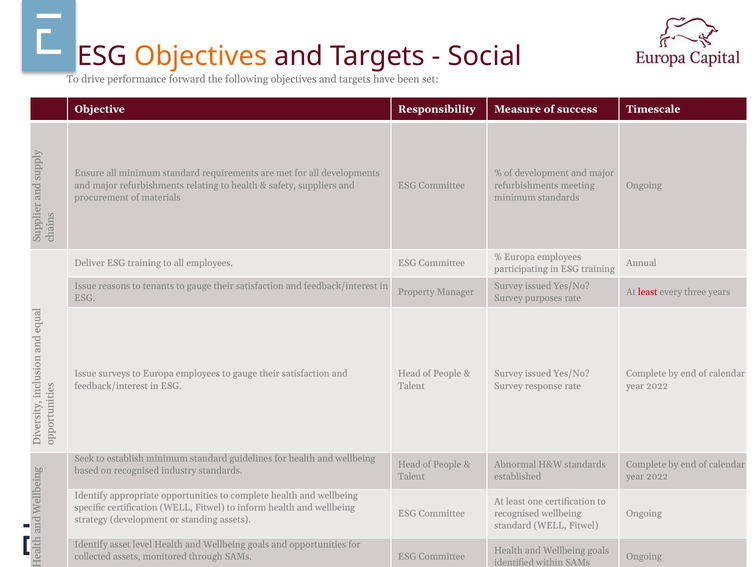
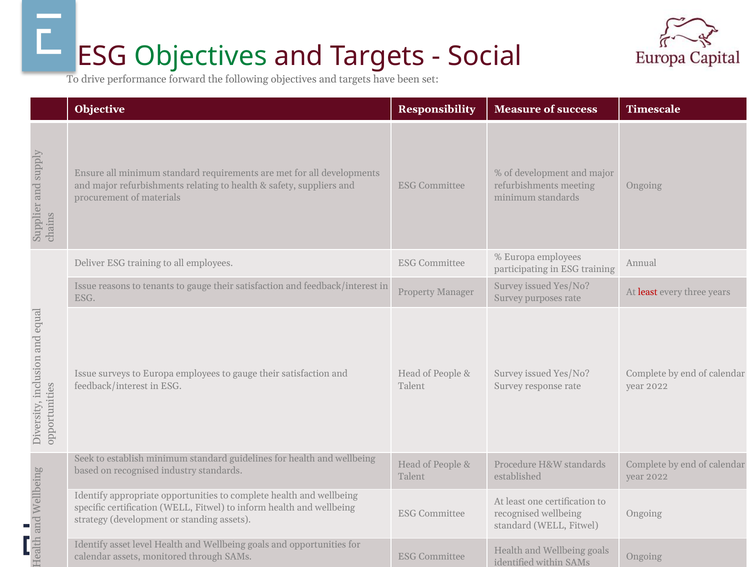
Objectives colour: orange -> green (201, 56)
Abnormal: Abnormal -> Procedure (515, 465)
collected: collected -> calendar (93, 557)
